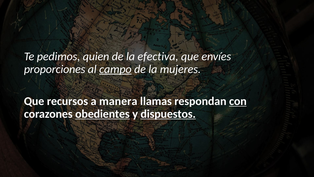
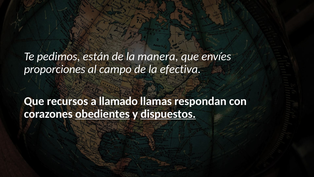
quien: quien -> están (96, 56)
efectiva: efectiva -> manera (158, 56)
campo underline: present -> none (115, 69)
mujeres: mujeres -> efectiva (180, 69)
manera: manera -> llamado (118, 101)
con underline: present -> none (238, 101)
